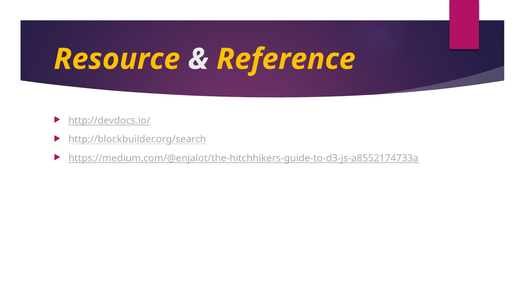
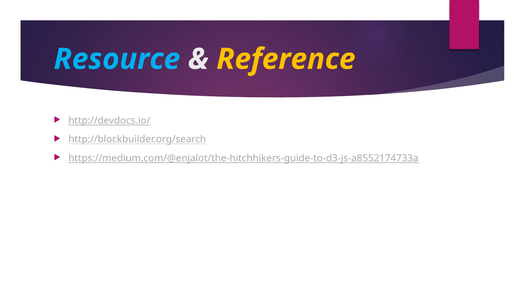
Resource colour: yellow -> light blue (117, 59)
